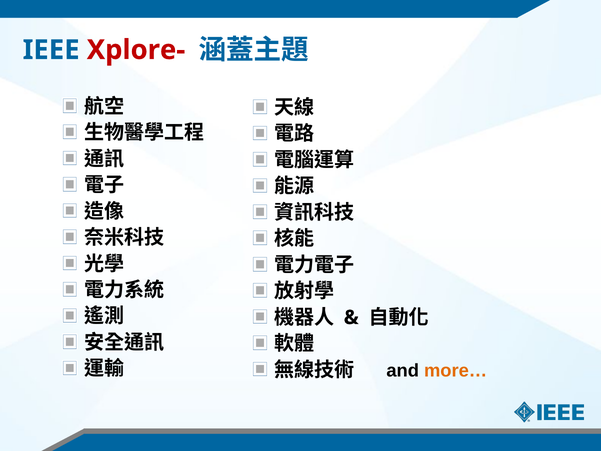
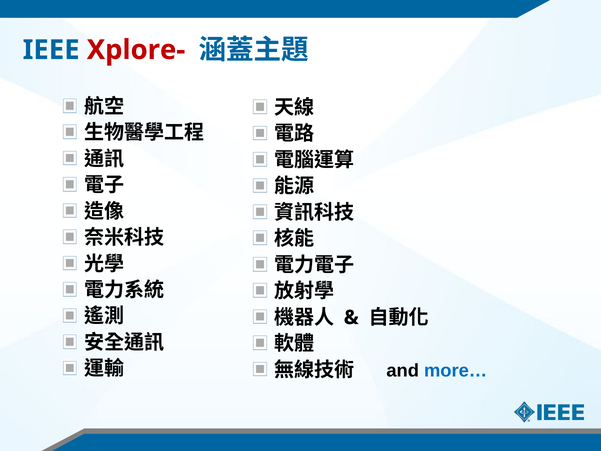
more… colour: orange -> blue (456, 370)
